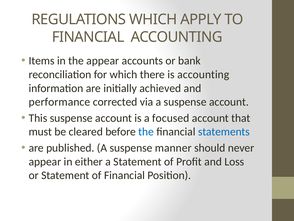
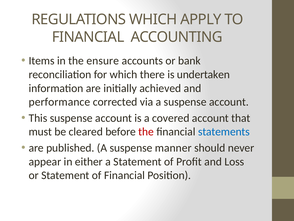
the appear: appear -> ensure (103, 61)
is accounting: accounting -> undertaken (203, 74)
focused: focused -> covered (171, 118)
the colour: blue -> red (146, 132)
